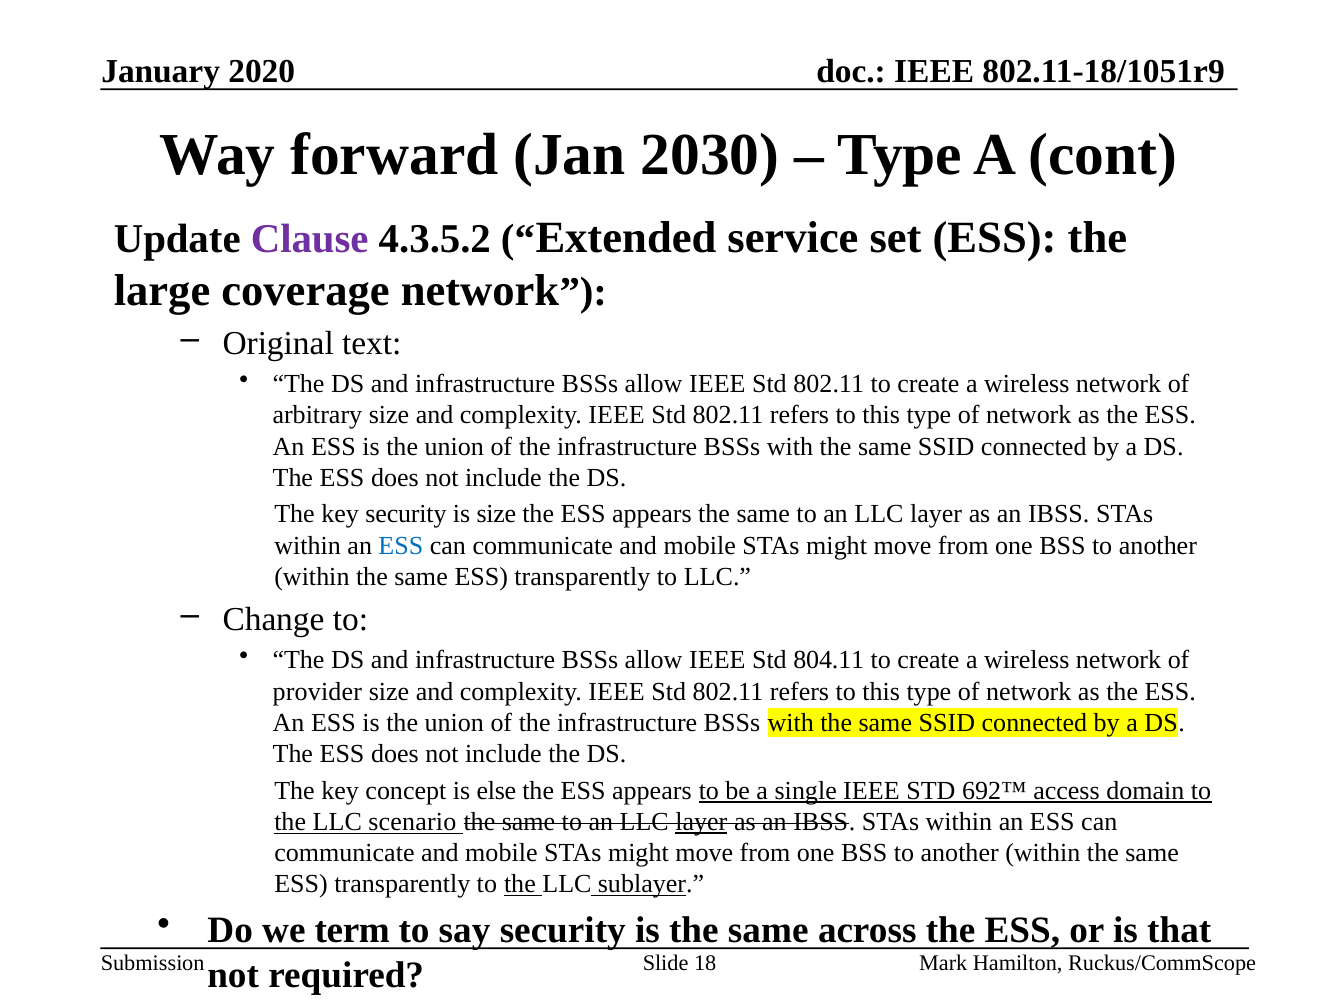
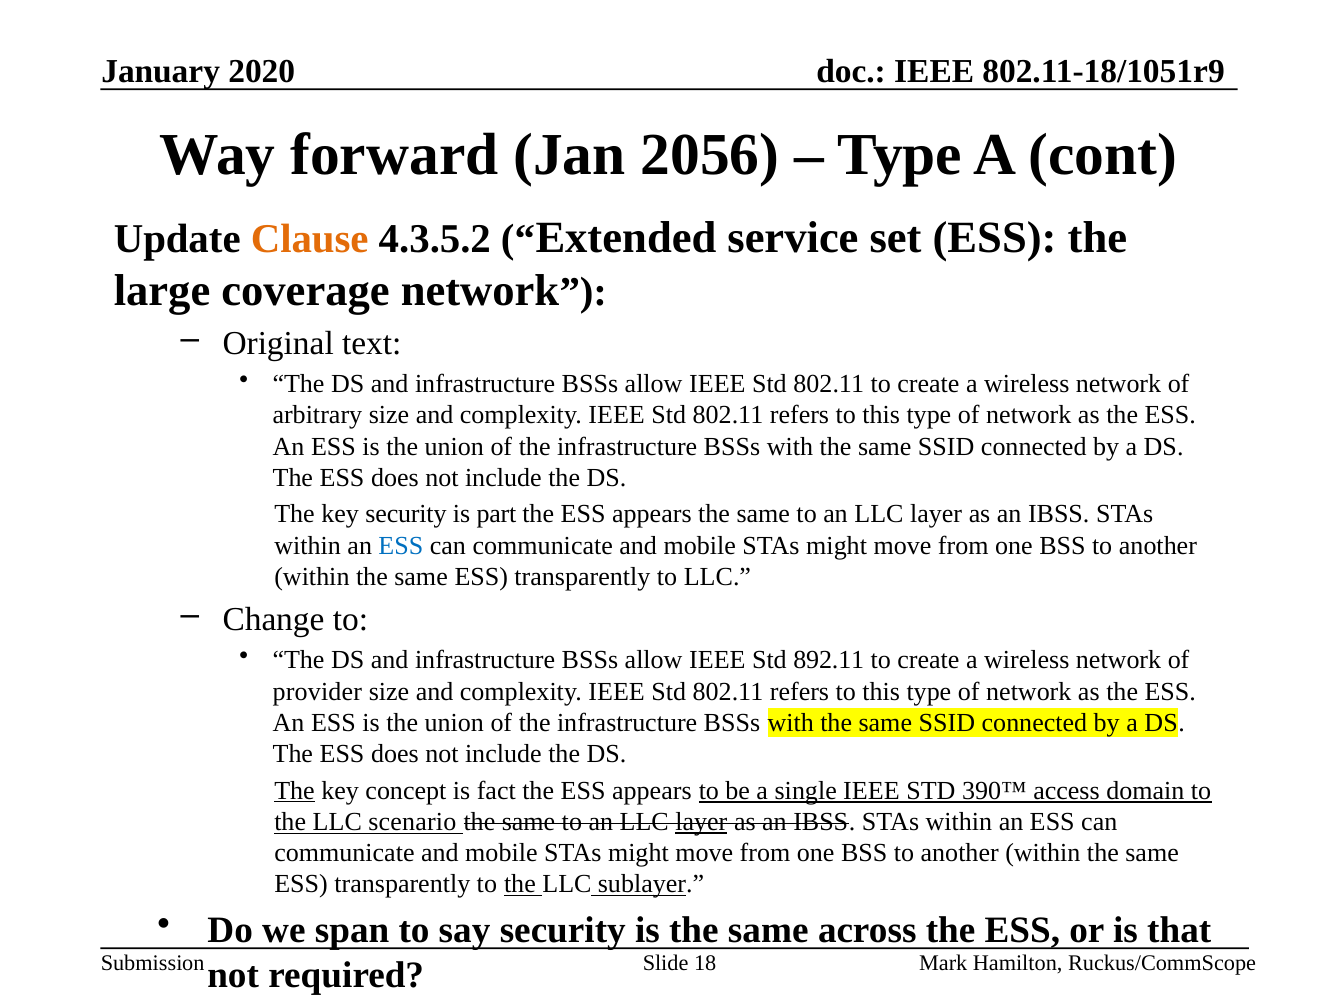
2030: 2030 -> 2056 (710, 155)
Clause colour: purple -> orange (310, 239)
is size: size -> part (496, 514)
804.11: 804.11 -> 892.11 (829, 660)
The underline: none -> present (295, 790)
else: else -> fact (496, 790)
692™: 692™ -> 390™ (994, 790)
term: term -> span (352, 930)
